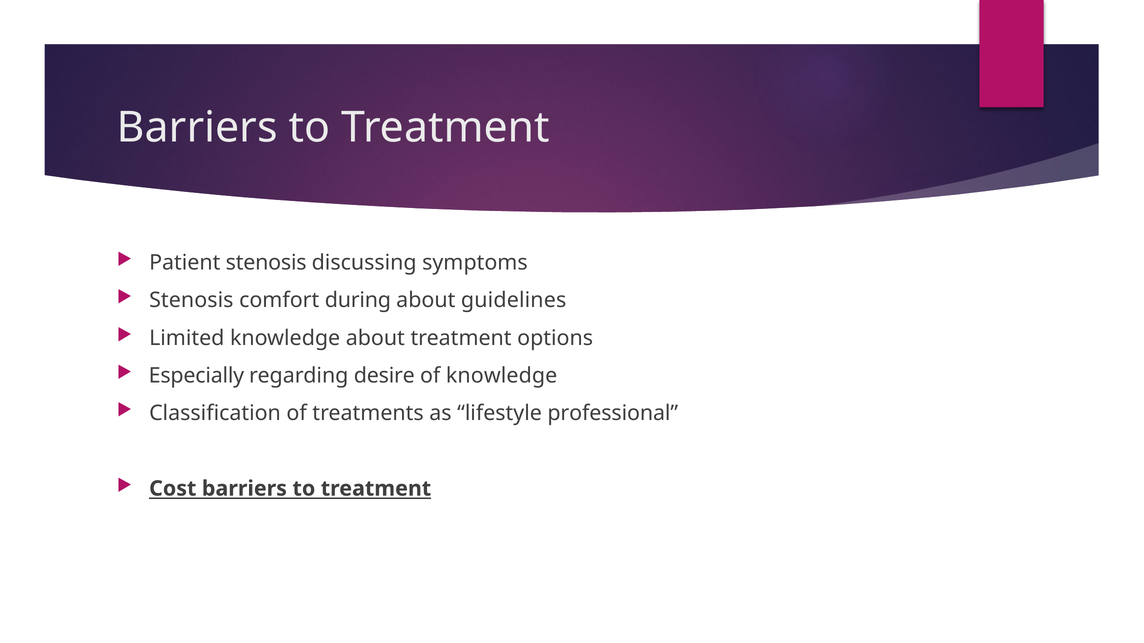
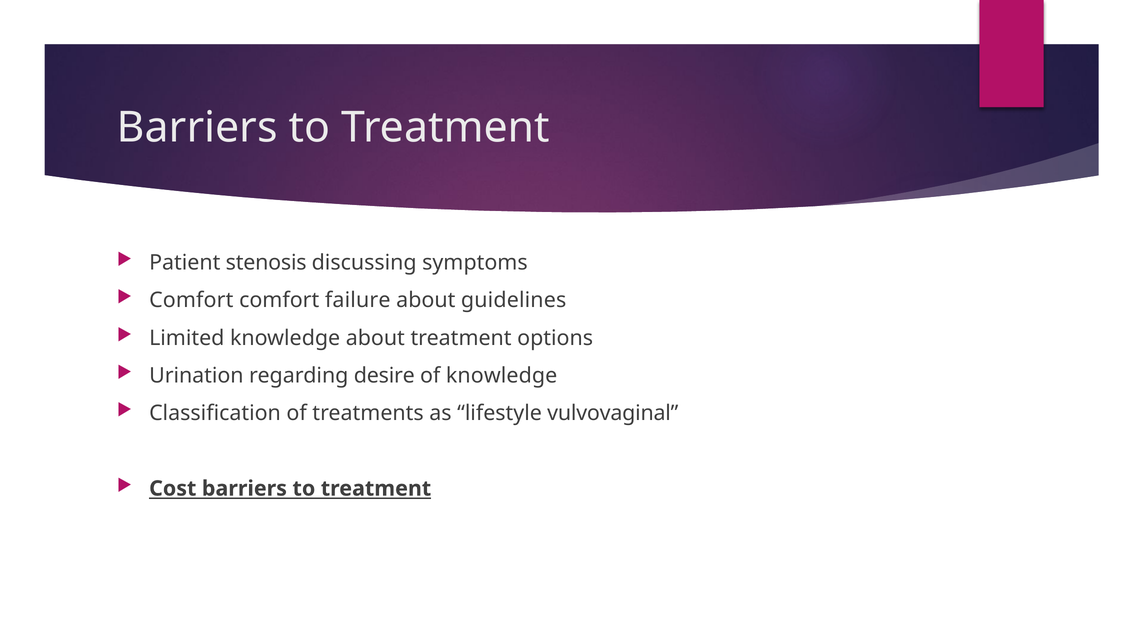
Stenosis: Stenosis -> Comfort (191, 301)
during: during -> failure (358, 301)
Especially: Especially -> Urination (196, 376)
professional: professional -> vulvovaginal (613, 414)
